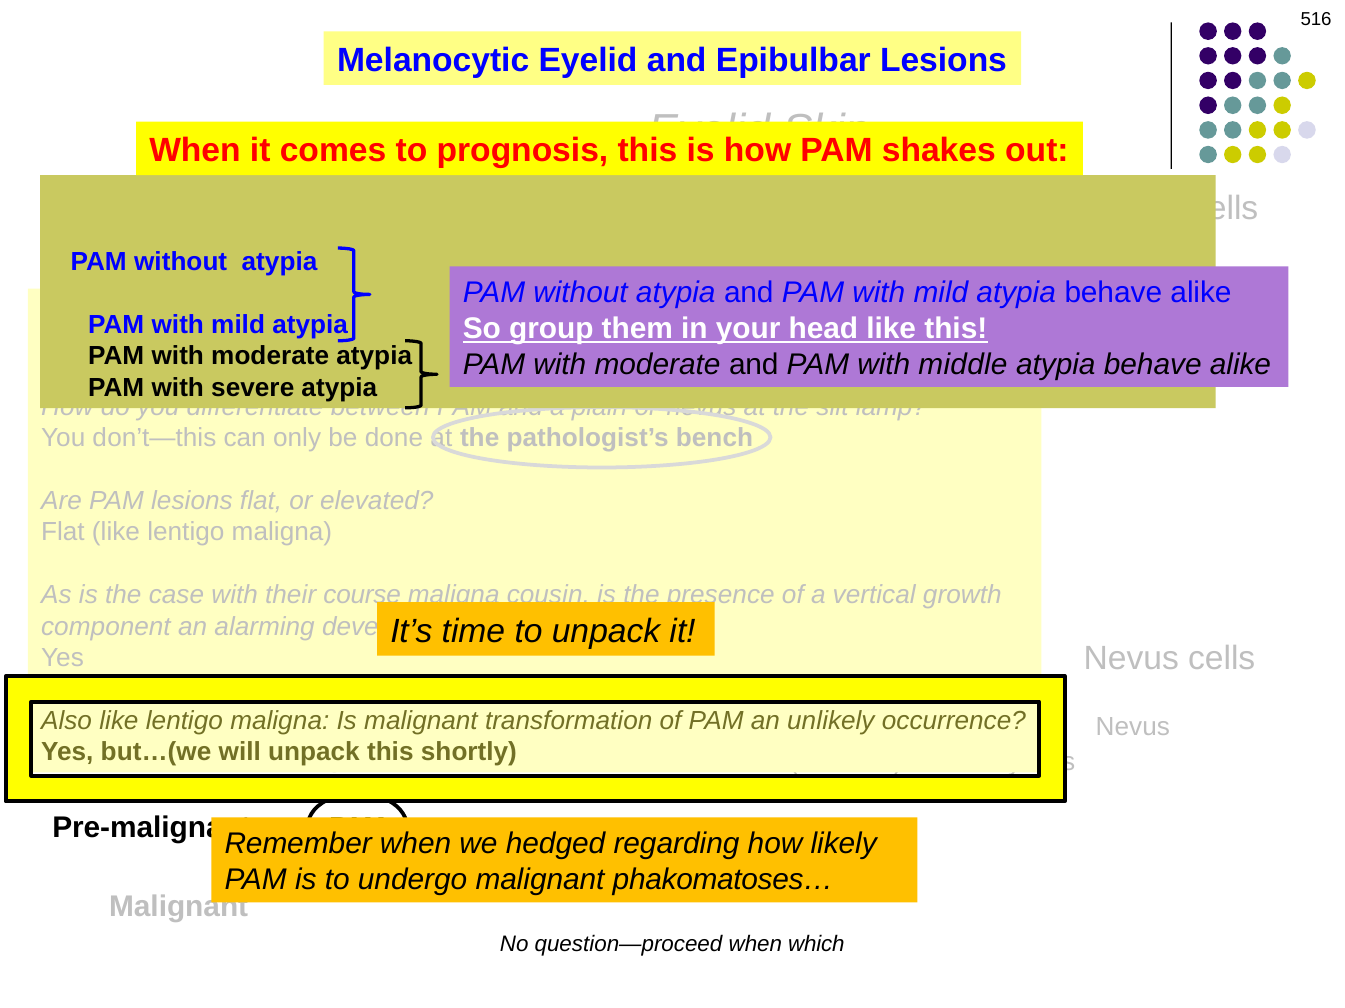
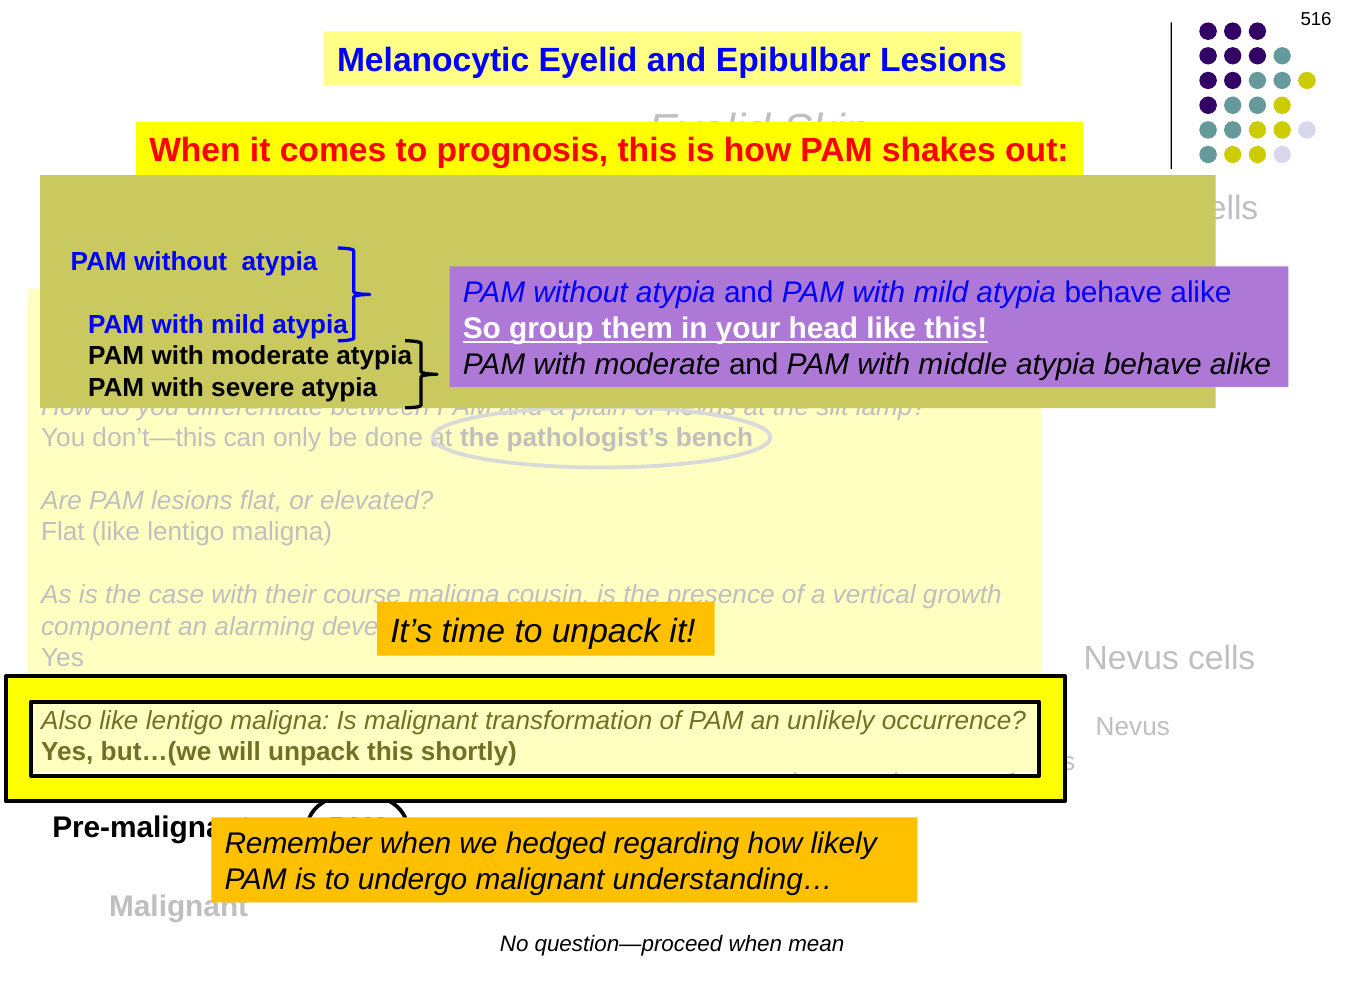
phakomatoses…: phakomatoses… -> understanding… (723, 881)
which: which -> mean (816, 944)
